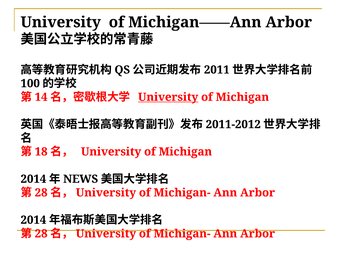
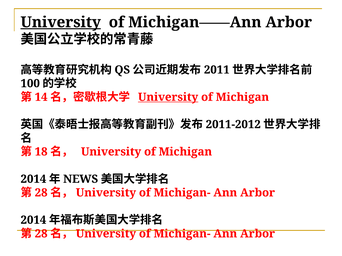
University underline: none -> present (61, 22)
